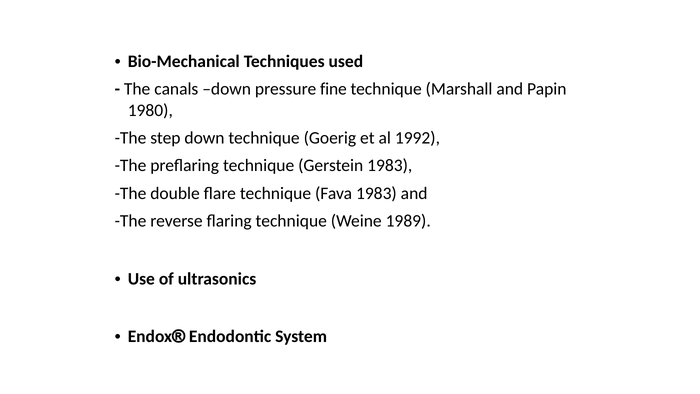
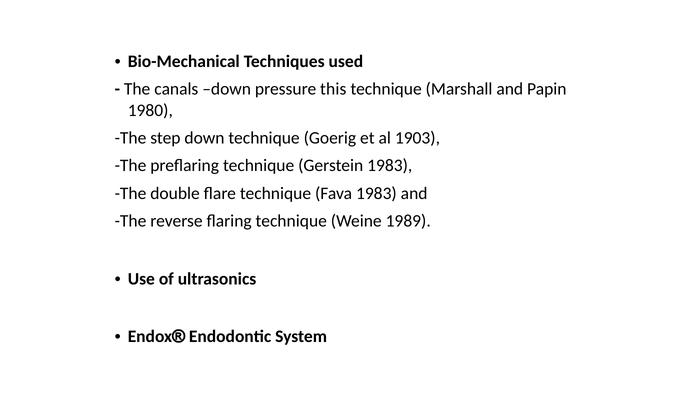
fine: fine -> this (333, 89)
1992: 1992 -> 1903 (417, 138)
